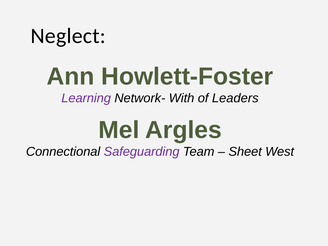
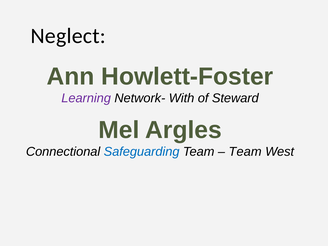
Leaders: Leaders -> Steward (235, 98)
Safeguarding colour: purple -> blue (142, 152)
Sheet: Sheet -> Team (245, 152)
